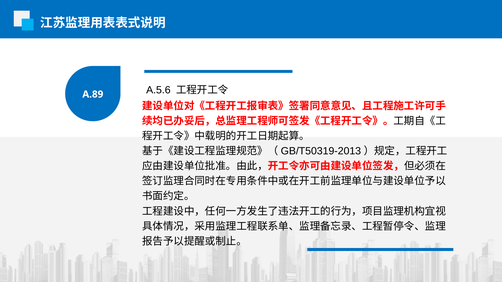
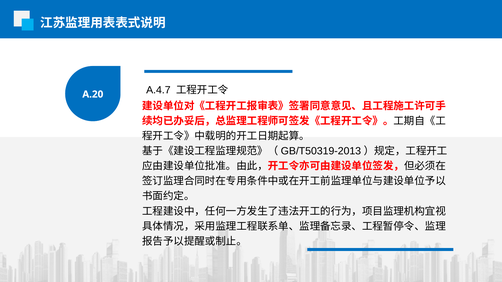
A.5.6: A.5.6 -> A.4.7 (158, 90)
A.89: A.89 -> A.20 (93, 94)
